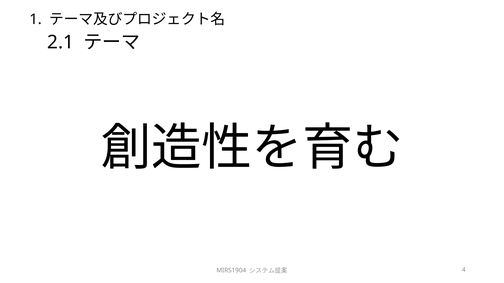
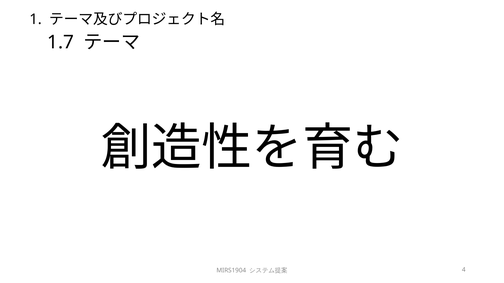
2.1: 2.1 -> 1.7 (61, 42)
